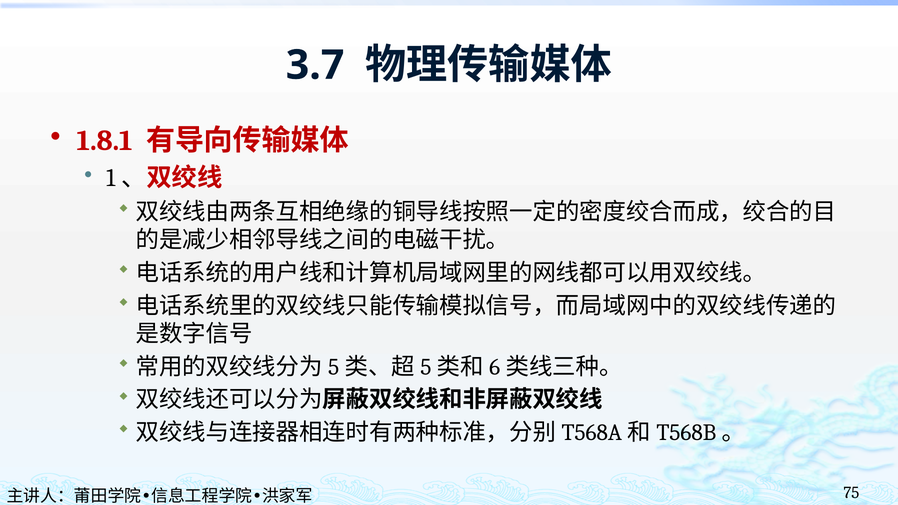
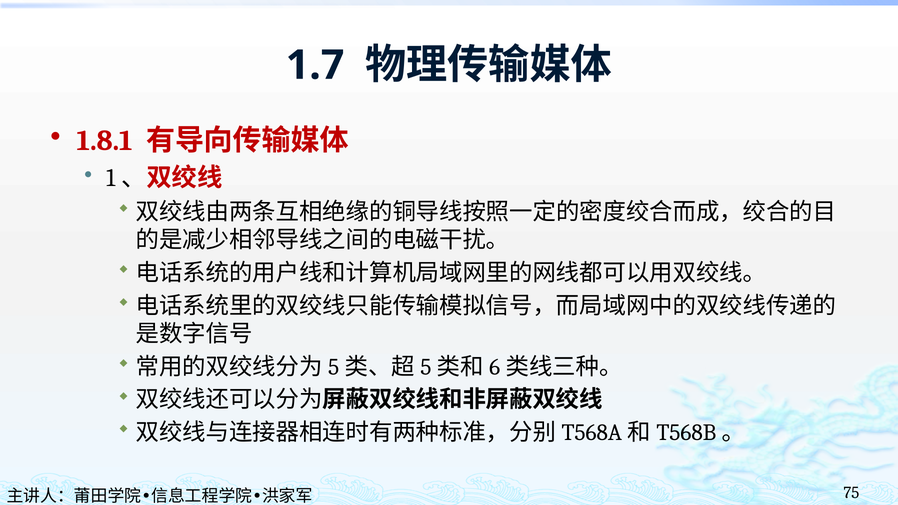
3.7: 3.7 -> 1.7 (315, 65)
